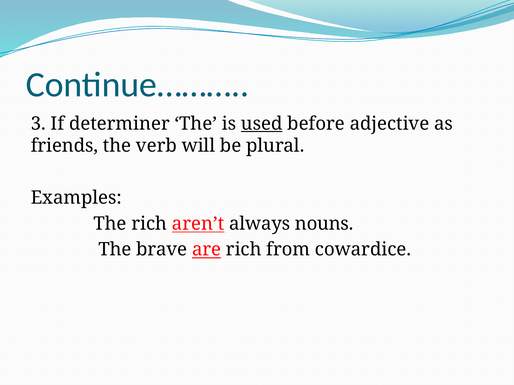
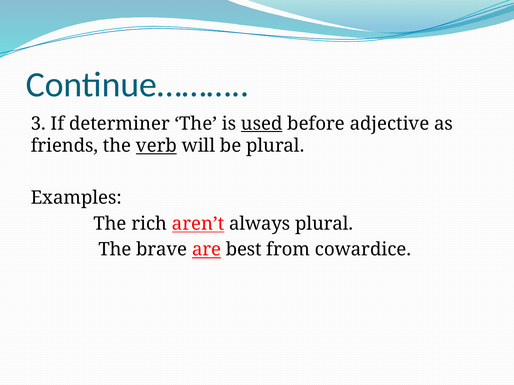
verb underline: none -> present (156, 146)
always nouns: nouns -> plural (324, 224)
are rich: rich -> best (244, 250)
